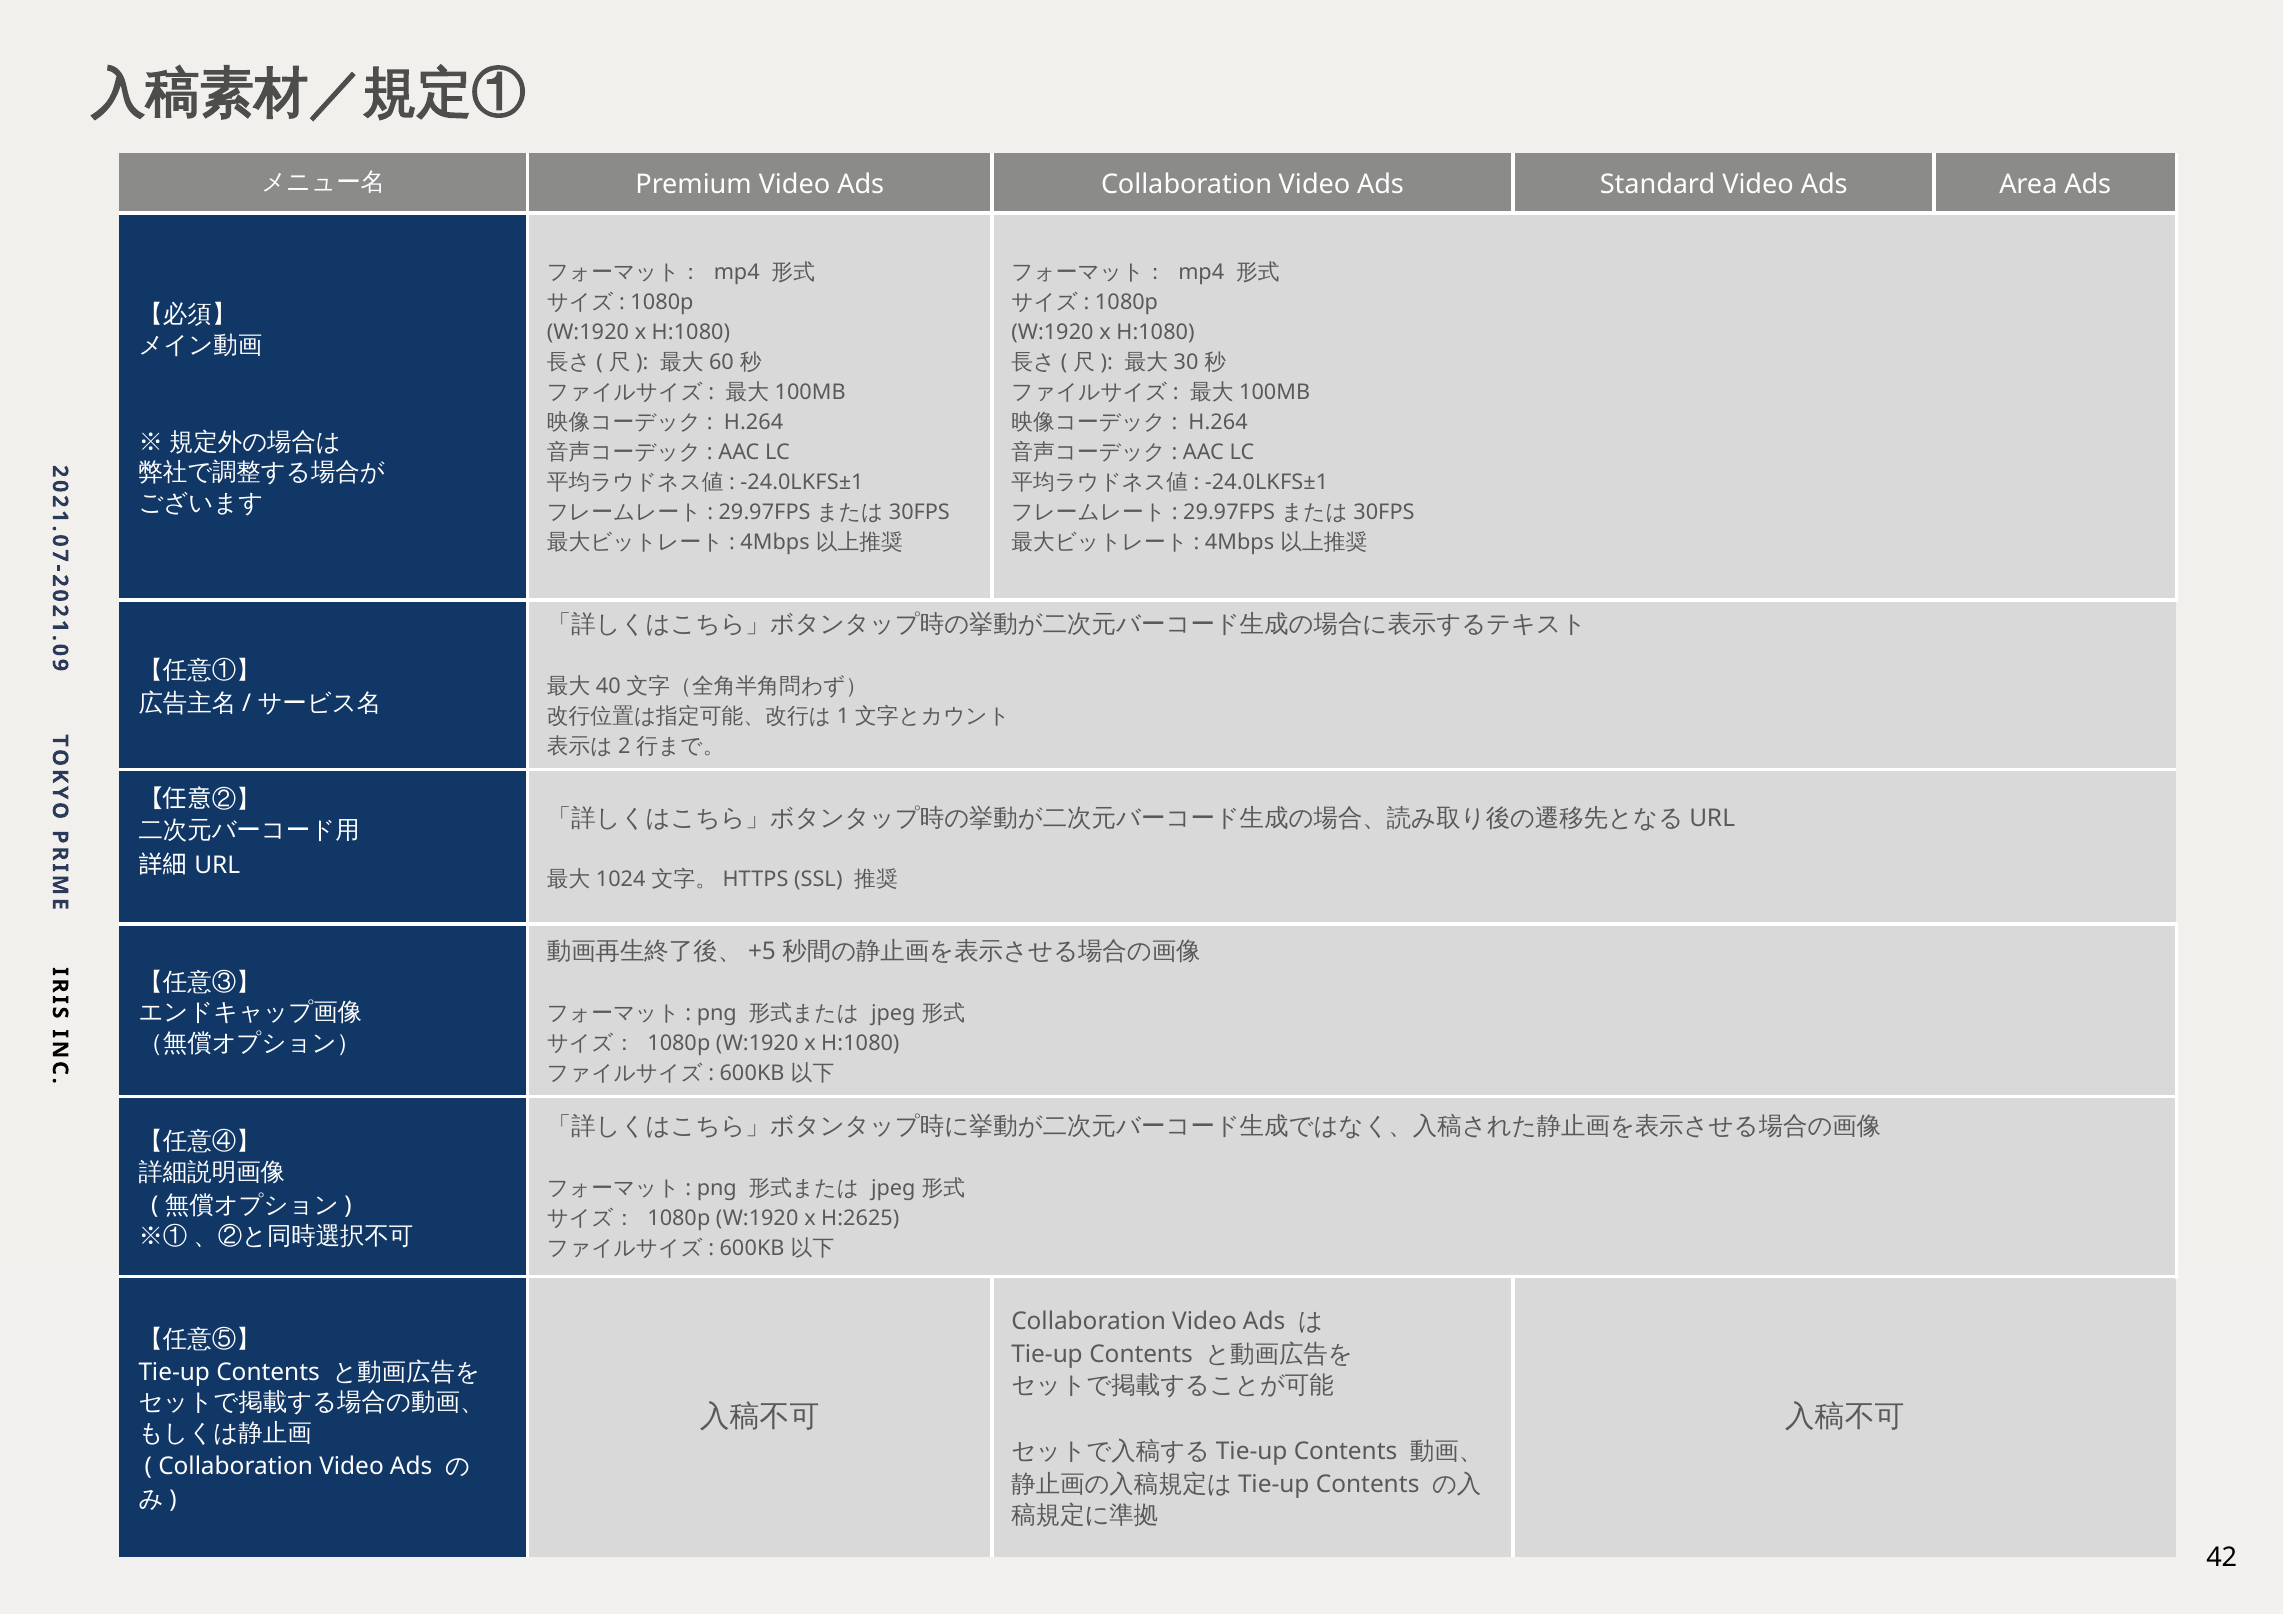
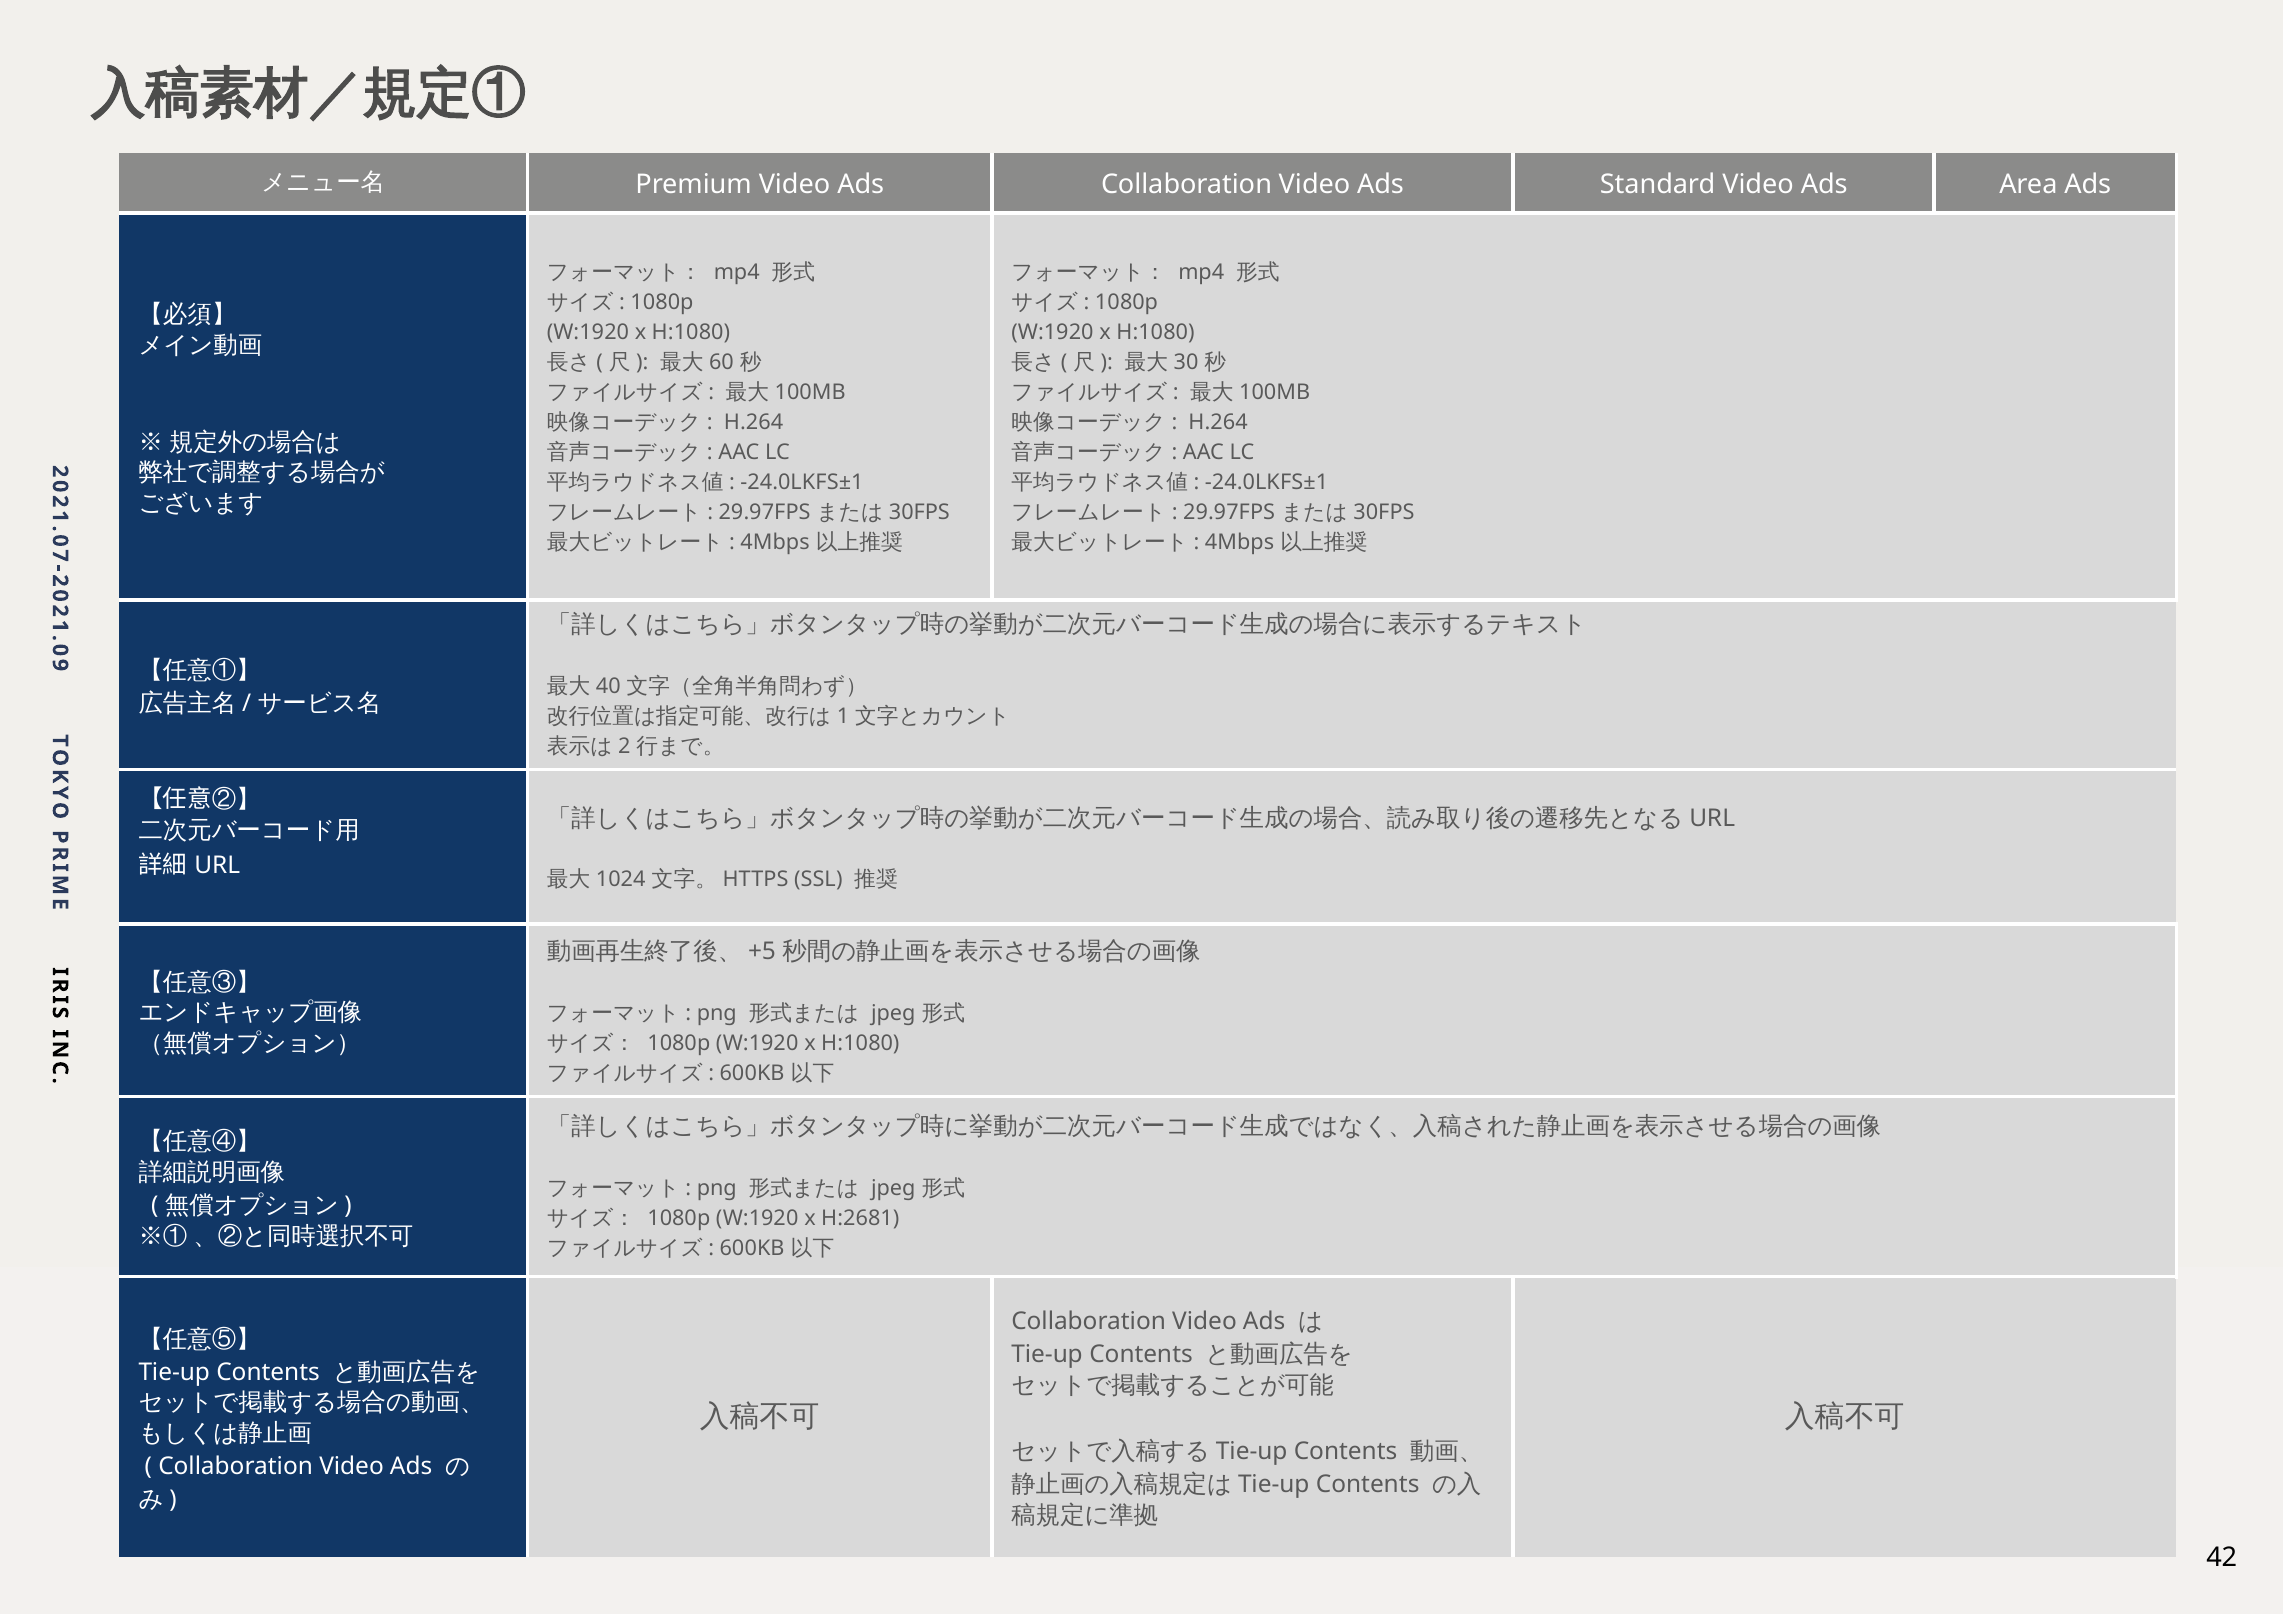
H:2625: H:2625 -> H:2681 (860, 1218)
